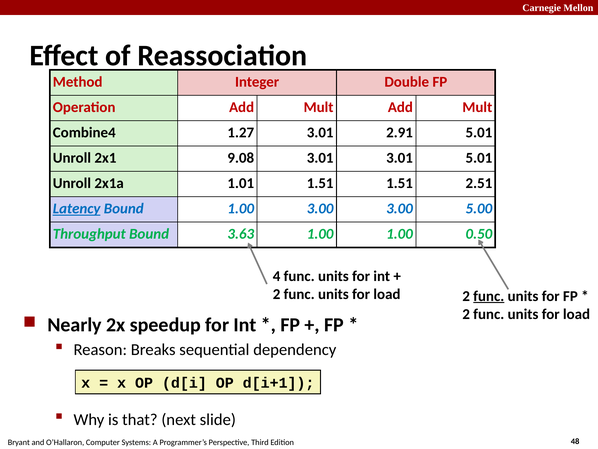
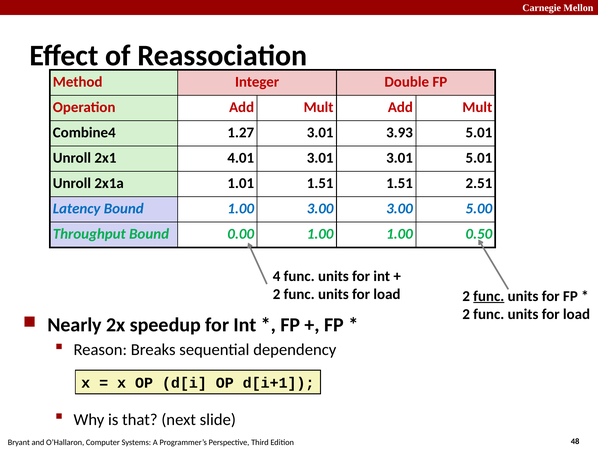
2.91: 2.91 -> 3.93 (400, 133)
9.08: 9.08 -> 4.01 (241, 158)
Latency underline: present -> none (77, 208)
3.63: 3.63 -> 0.00 (241, 234)
